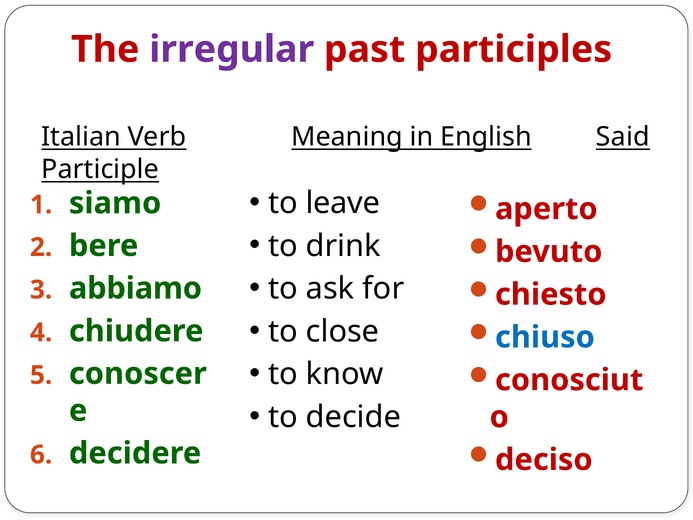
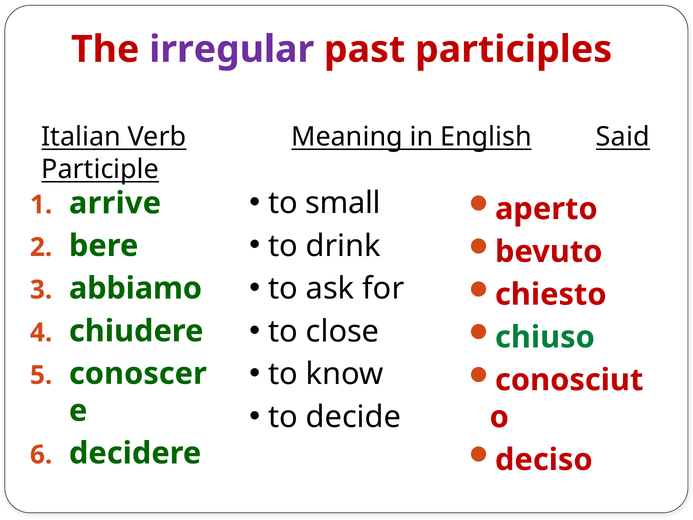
leave: leave -> small (343, 203)
siamo: siamo -> arrive (115, 203)
chiuso colour: blue -> green (545, 337)
